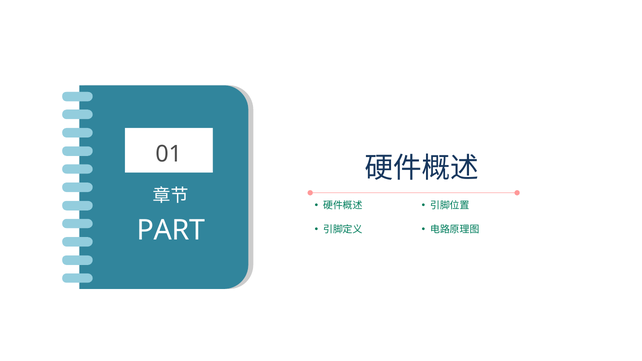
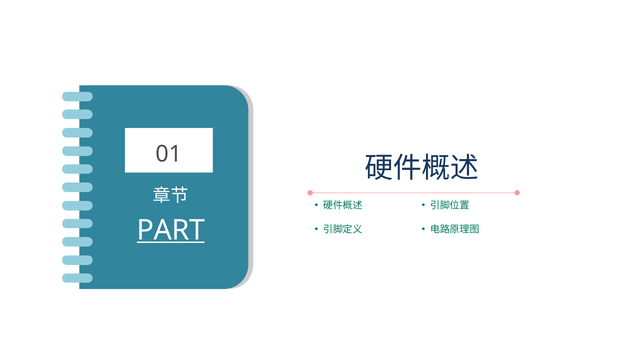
PART underline: none -> present (171, 230)
